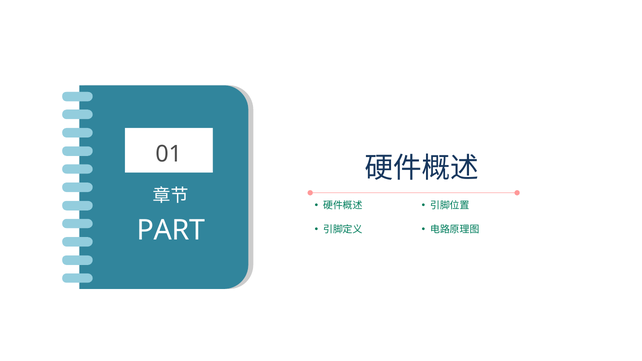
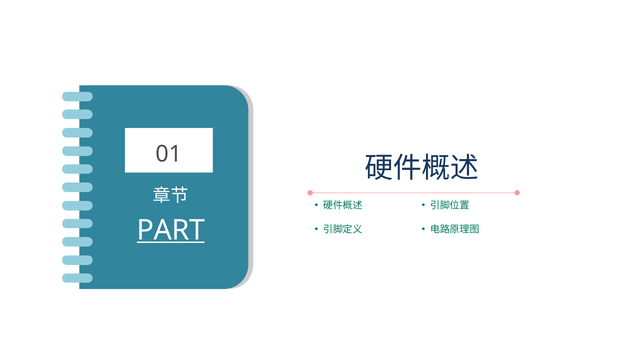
PART underline: none -> present (171, 230)
